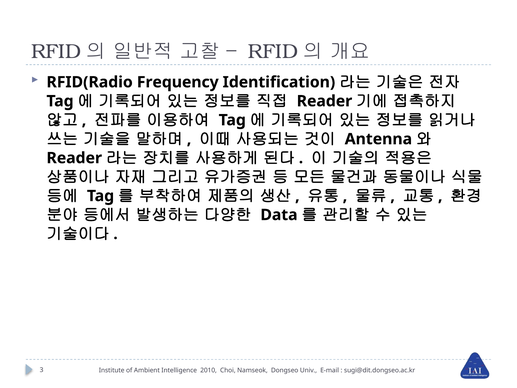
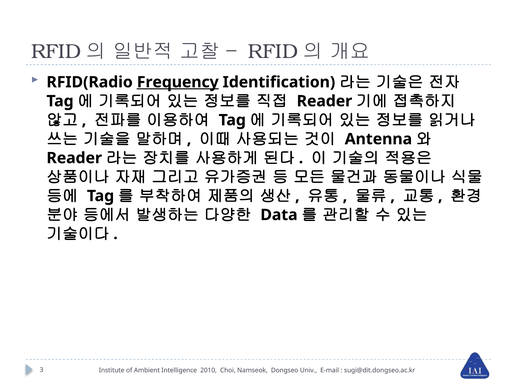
Frequency underline: none -> present (178, 82)
